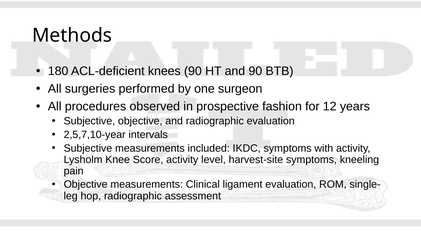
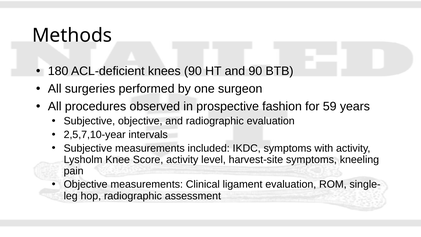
12: 12 -> 59 (330, 106)
